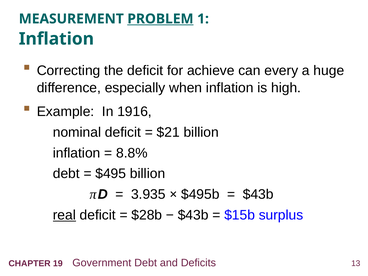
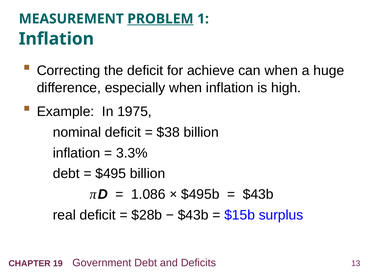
can every: every -> when (281, 71)
1916: 1916 -> 1975 (135, 112)
$21: $21 -> $38 (168, 132)
8.8%: 8.8% -> 3.3% (132, 153)
3.935: 3.935 -> 1.086 (148, 194)
real underline: present -> none (64, 215)
